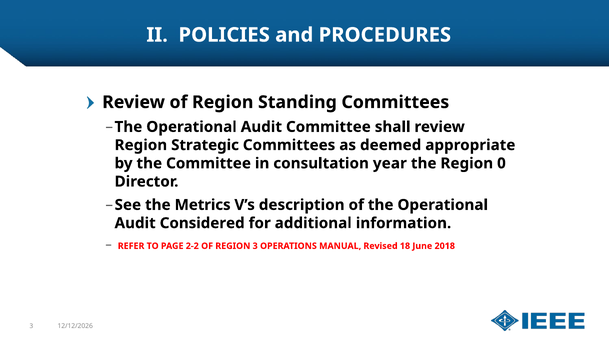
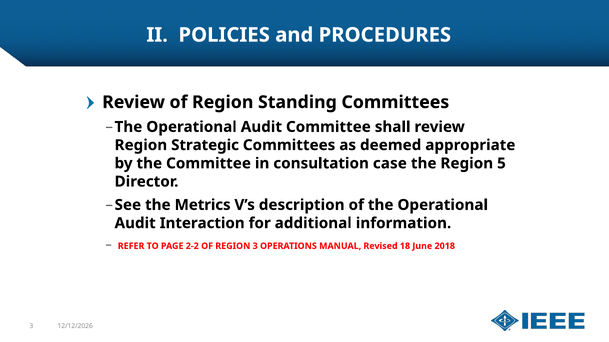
year: year -> case (390, 164)
0: 0 -> 5 (501, 164)
Considered: Considered -> Interaction (202, 223)
